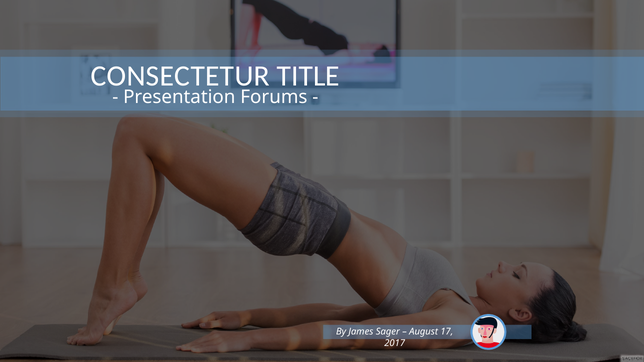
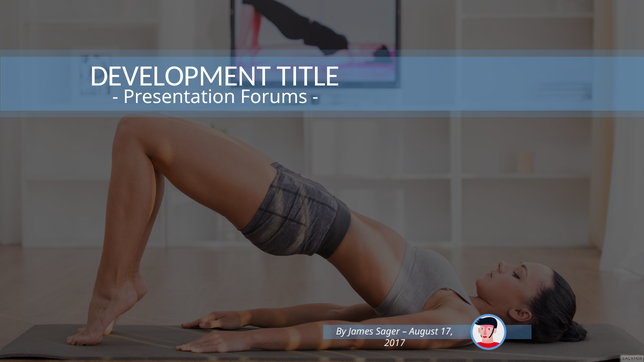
CONSECTETUR: CONSECTETUR -> DEVELOPMENT (181, 76)
